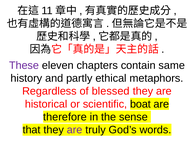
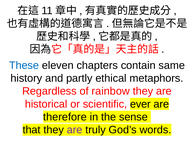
These colour: purple -> blue (24, 66)
blessed: blessed -> rainbow (111, 91)
boat: boat -> ever (140, 104)
